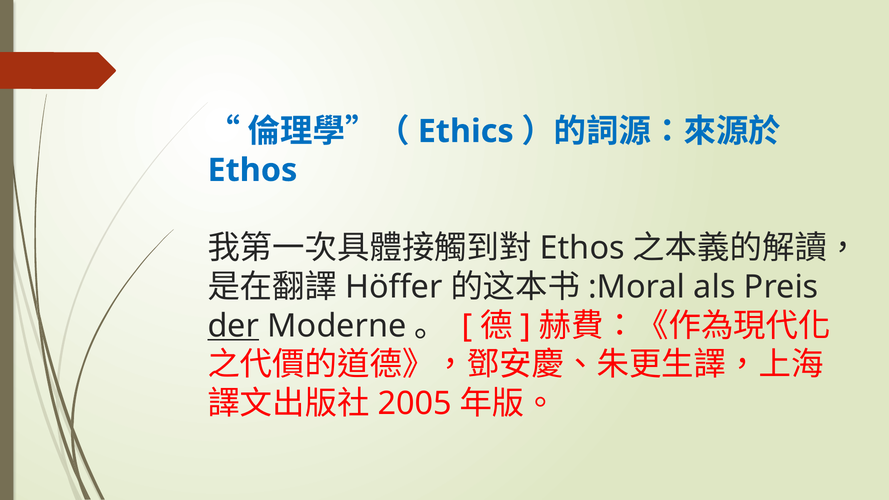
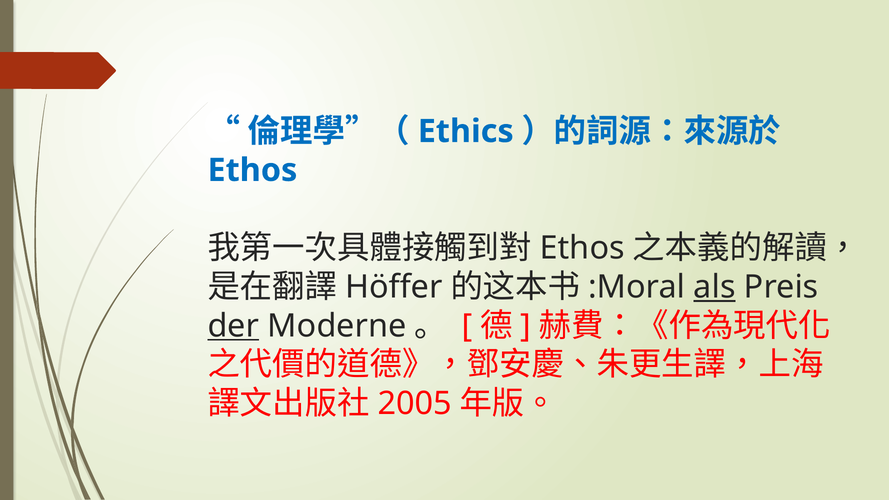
als underline: none -> present (715, 287)
